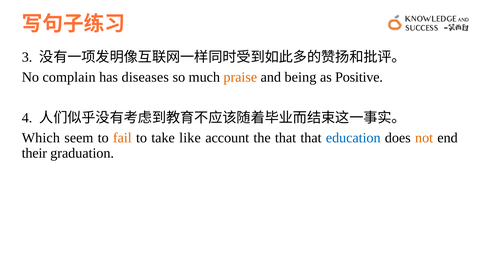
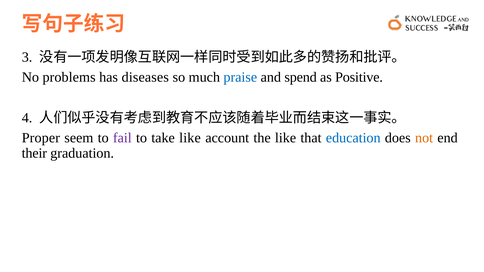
complain: complain -> problems (69, 77)
praise colour: orange -> blue (240, 77)
being: being -> spend (301, 77)
Which: Which -> Proper (41, 138)
fail colour: orange -> purple (122, 138)
the that: that -> like (286, 138)
